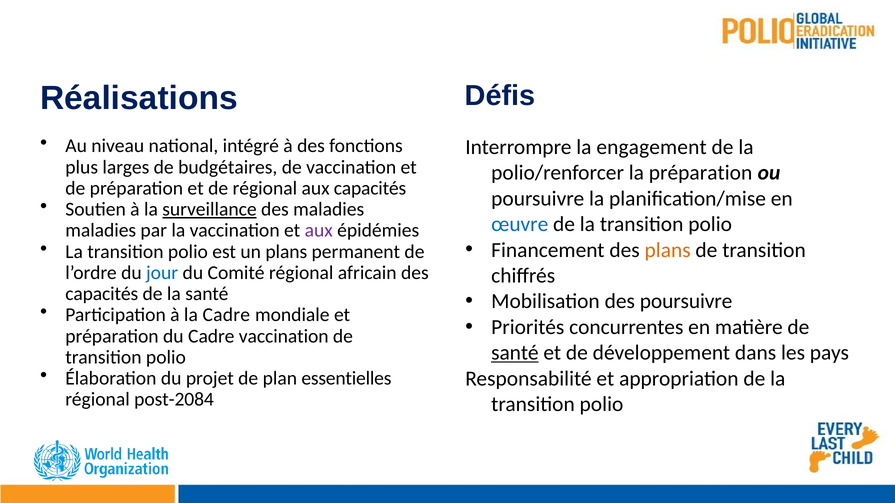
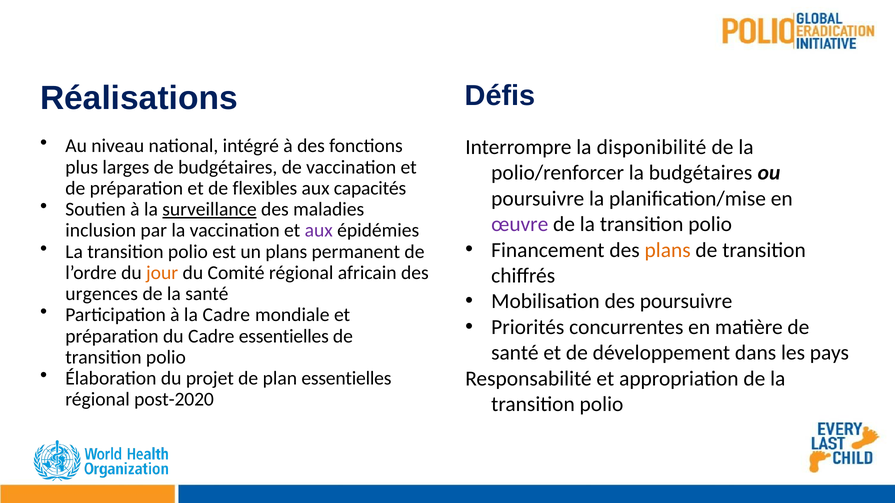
engagement: engagement -> disponibilité (651, 147)
la préparation: préparation -> budgétaires (701, 173)
de régional: régional -> flexibles (265, 188)
œuvre colour: blue -> purple (520, 224)
maladies: maladies -> inclusion (101, 231)
jour colour: blue -> orange (162, 273)
capacités: capacités -> urgences (102, 294)
Cadre vaccination: vaccination -> essentielles (284, 336)
santé underline: present -> none (515, 353)
post-2084: post-2084 -> post-2020 (174, 400)
